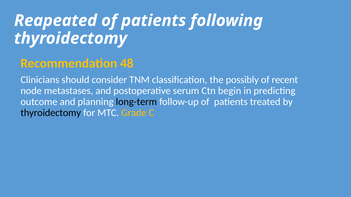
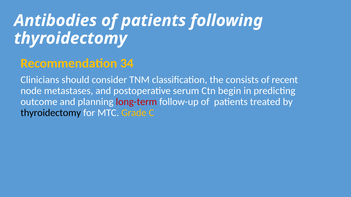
Reapeated: Reapeated -> Antibodies (56, 21)
48: 48 -> 34 (127, 64)
possibly: possibly -> consists (242, 80)
long-term colour: black -> red (136, 102)
